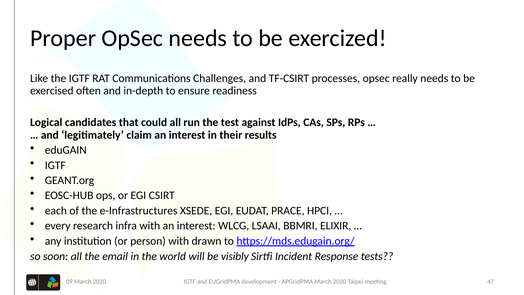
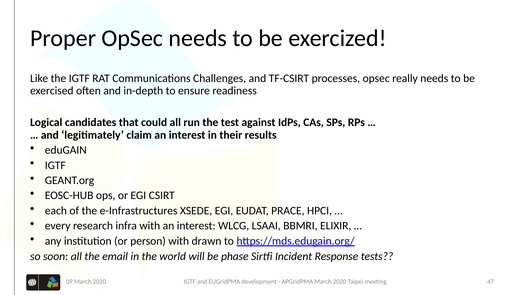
visibly: visibly -> phase (235, 256)
